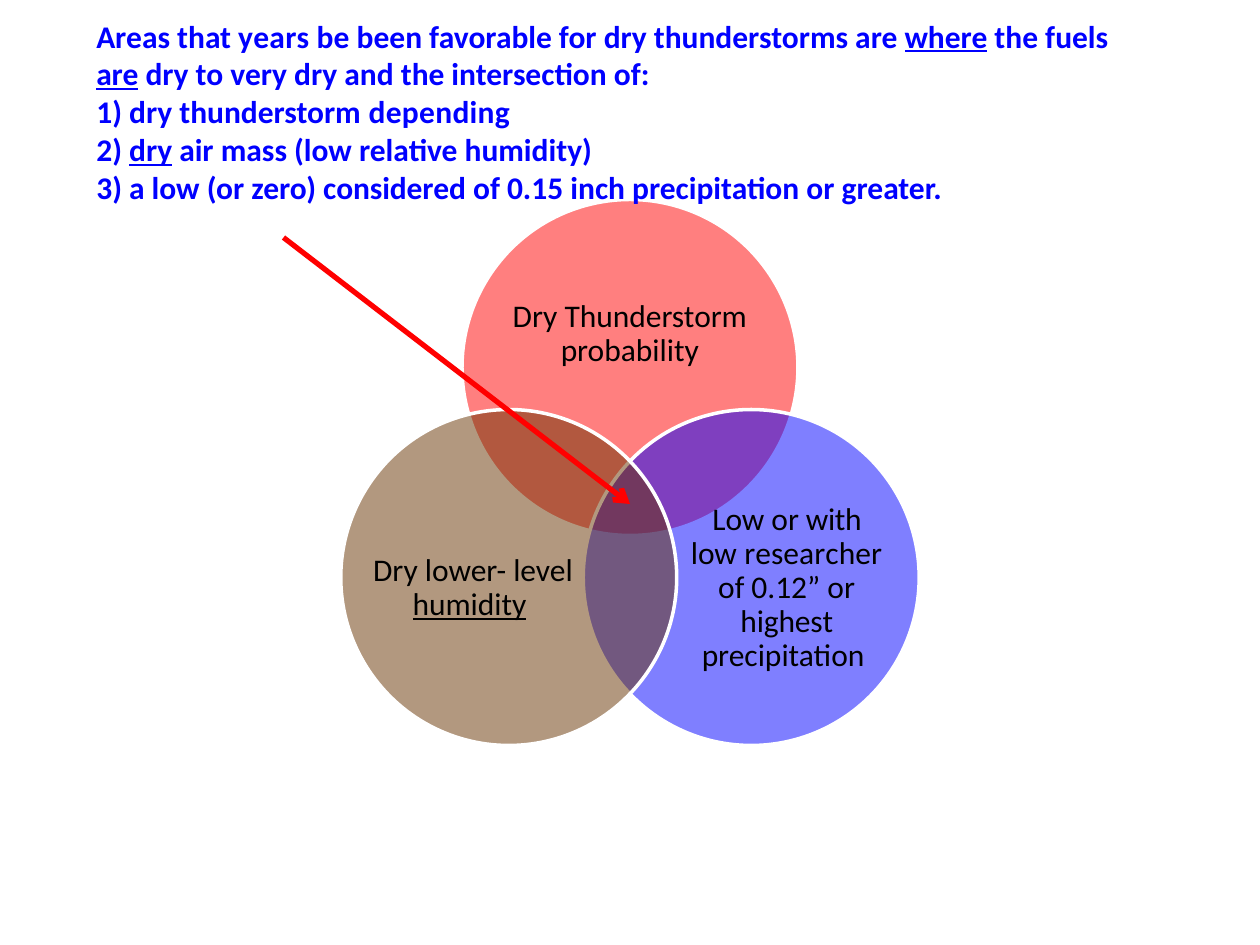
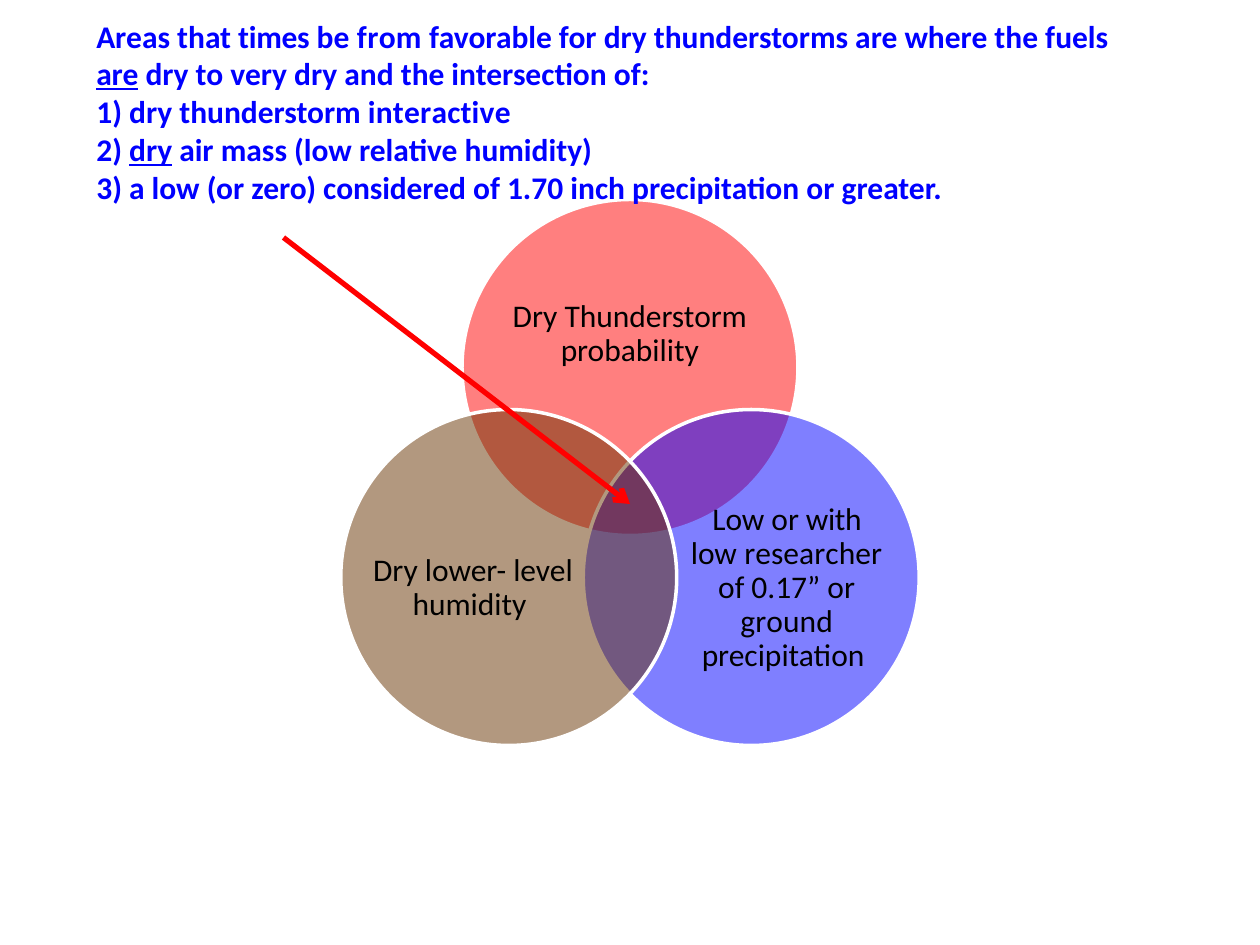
years: years -> times (274, 38)
been: been -> from (389, 38)
where underline: present -> none (946, 38)
depending: depending -> interactive (439, 113)
0.15: 0.15 -> 1.70 (535, 189)
0.12: 0.12 -> 0.17 (786, 589)
humidity underline: present -> none (469, 606)
highest: highest -> ground (787, 623)
